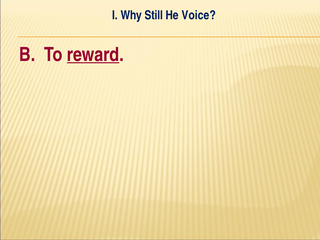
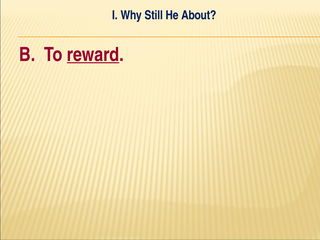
Voice: Voice -> About (199, 15)
